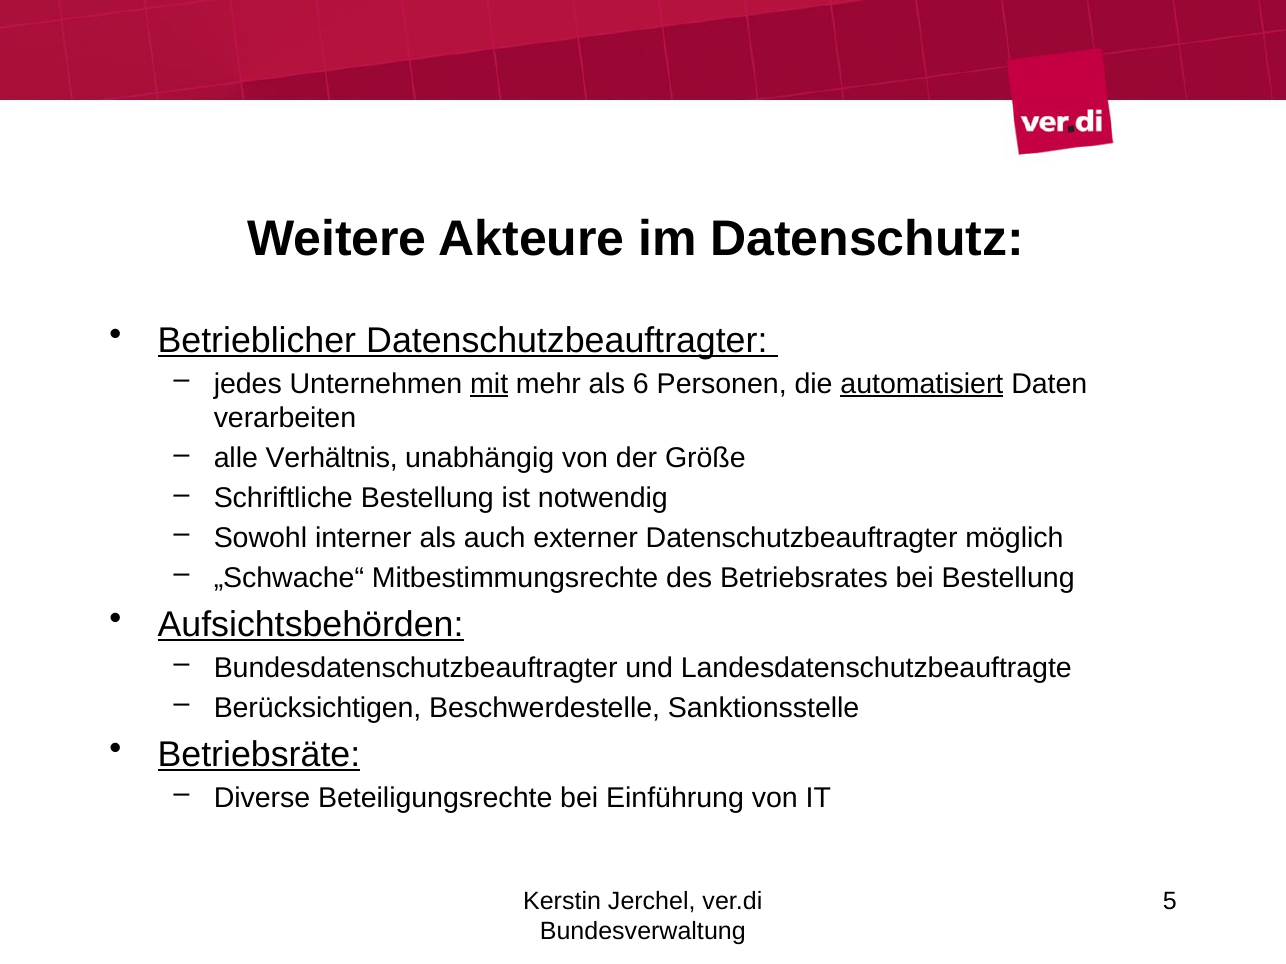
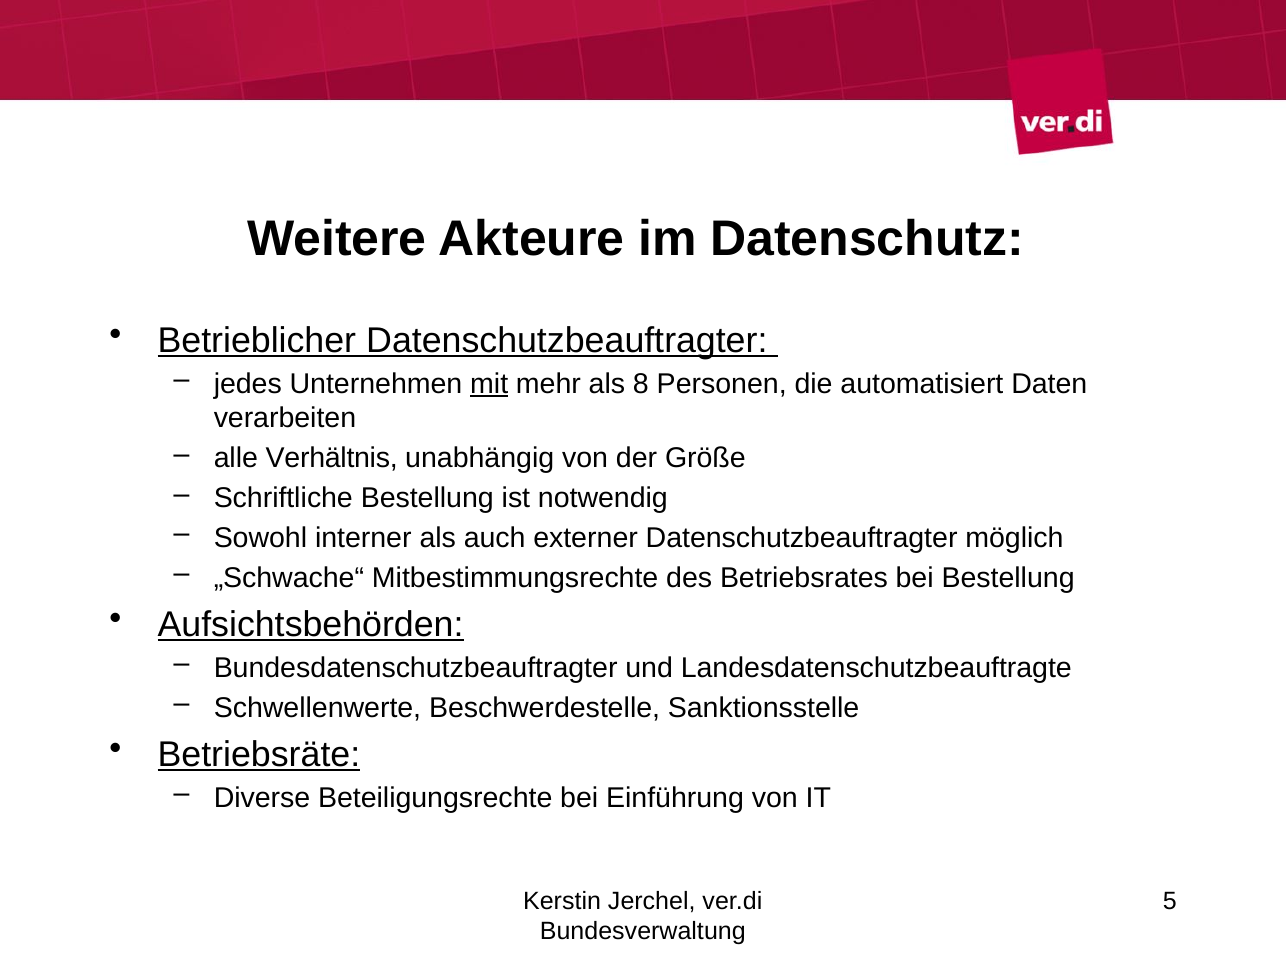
6: 6 -> 8 (641, 384)
automatisiert underline: present -> none (922, 384)
Berücksichtigen: Berücksichtigen -> Schwellenwerte (317, 709)
